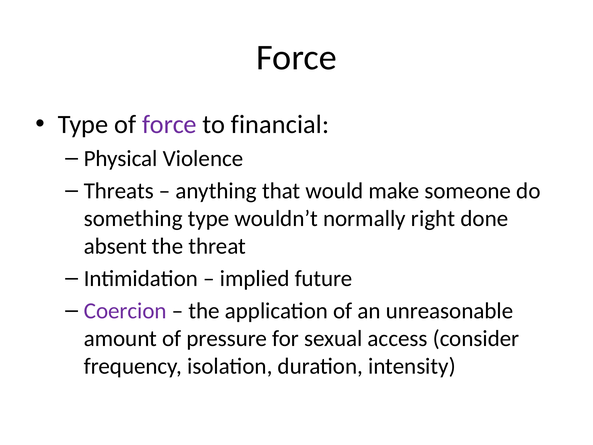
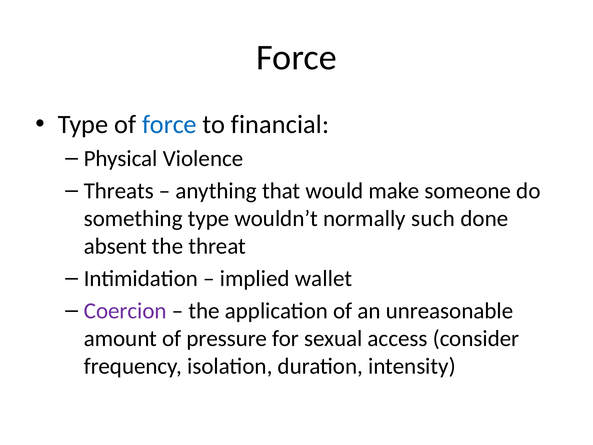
force colour: purple -> blue (169, 124)
right: right -> such (433, 218)
future: future -> wallet (323, 278)
